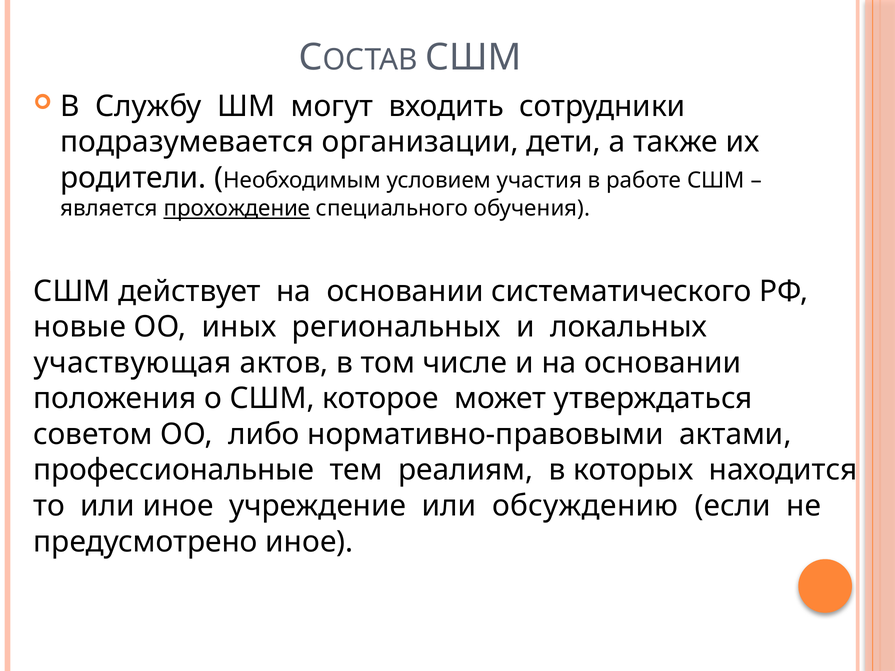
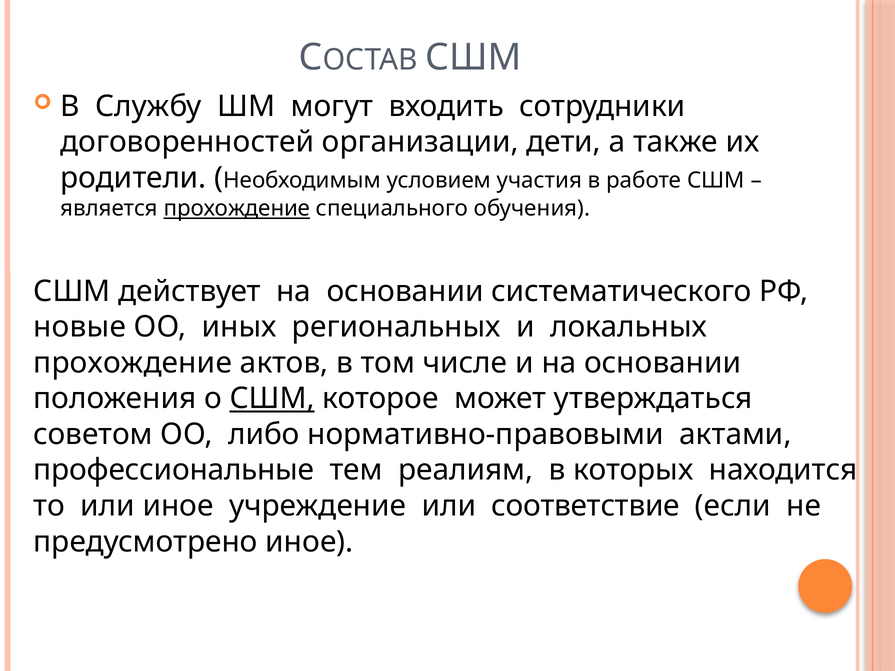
подразумевается: подразумевается -> договоренностей (187, 142)
участвующая: участвующая -> прохождение (133, 363)
СШМ underline: none -> present (272, 399)
обсуждению: обсуждению -> соответствие (586, 506)
